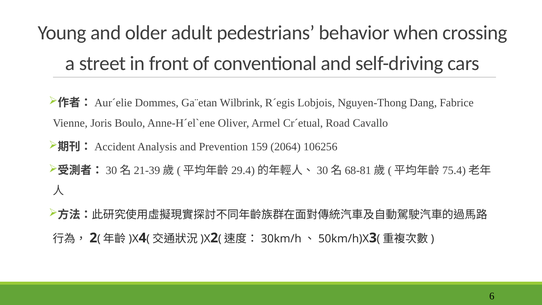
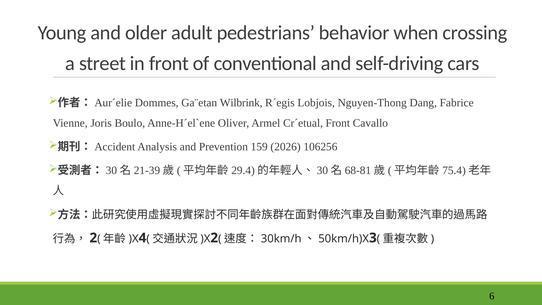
Cr´etual Road: Road -> Front (338, 123)
2064: 2064 -> 2026 (286, 147)
